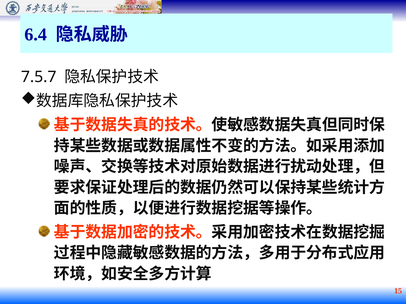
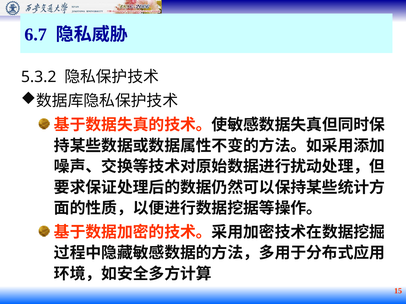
6.4: 6.4 -> 6.7 (36, 35)
7.5.7: 7.5.7 -> 5.3.2 (39, 77)
